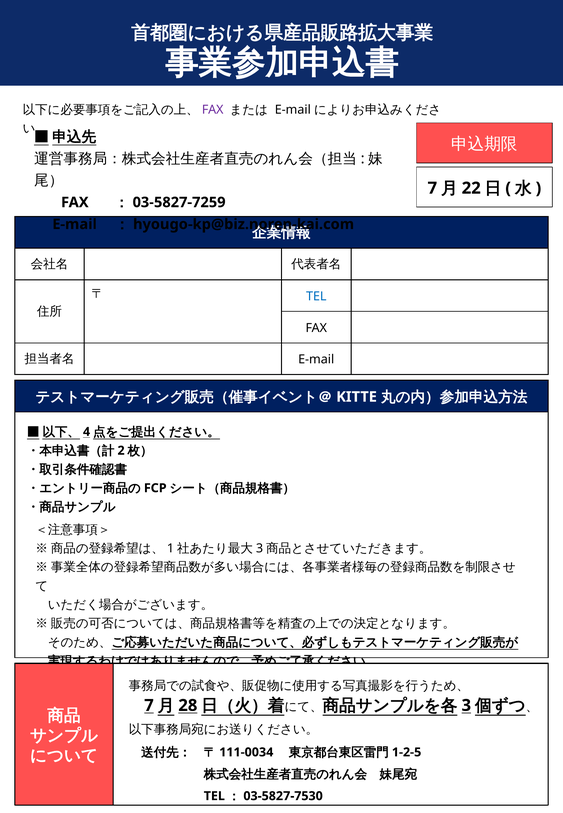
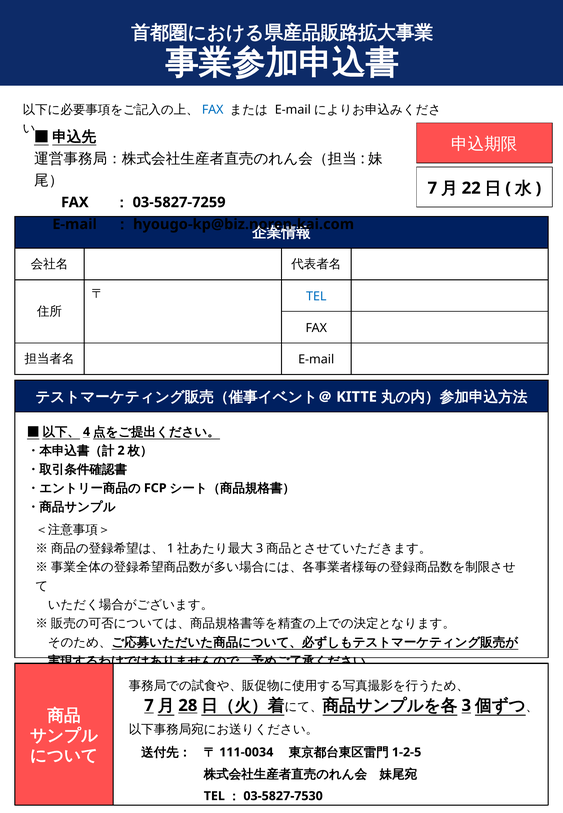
FAX colour: purple -> blue (213, 110)
